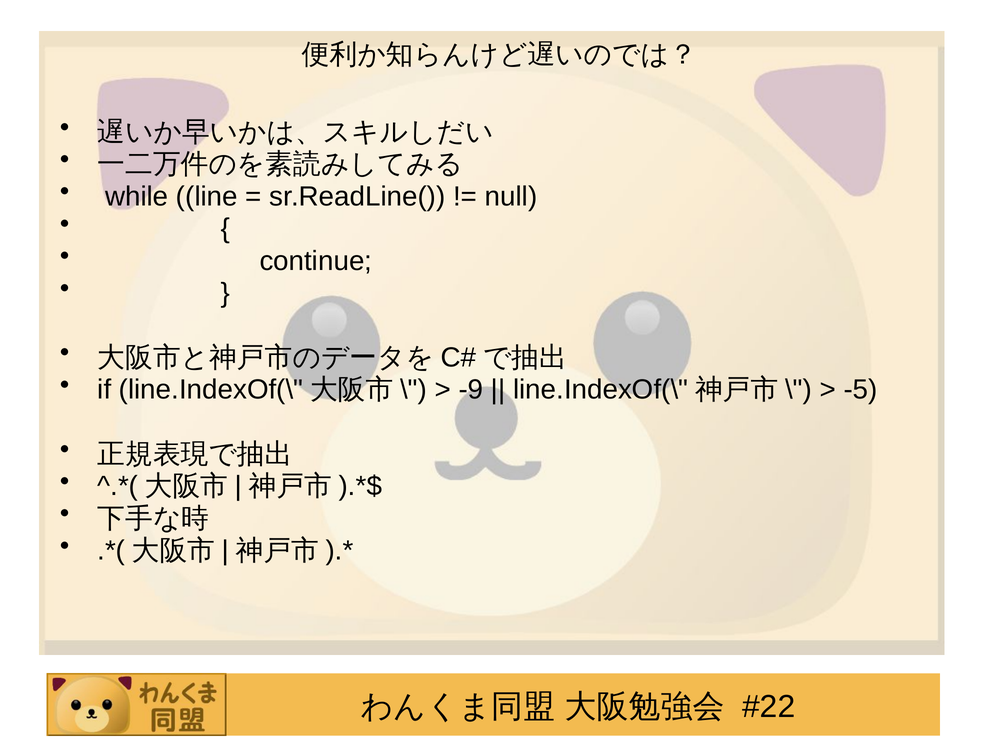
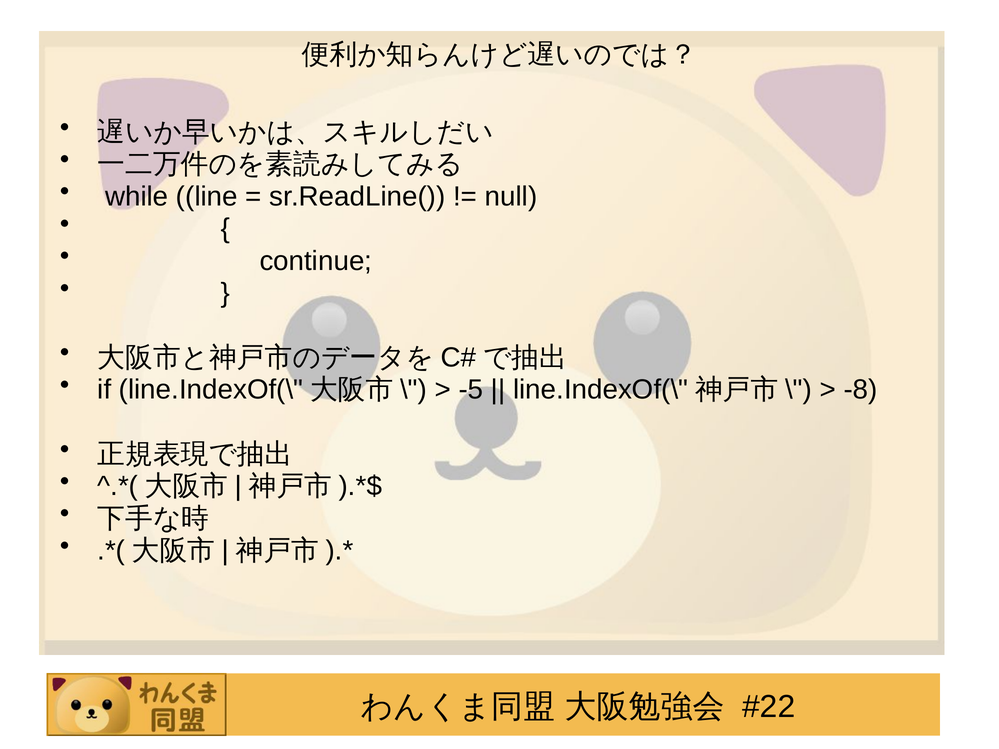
-9: -9 -> -5 (471, 390)
-5: -5 -> -8 (861, 390)
